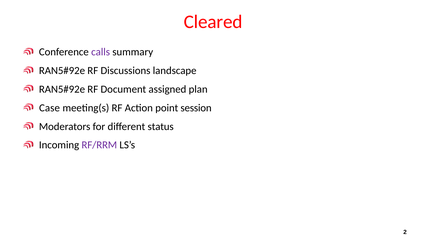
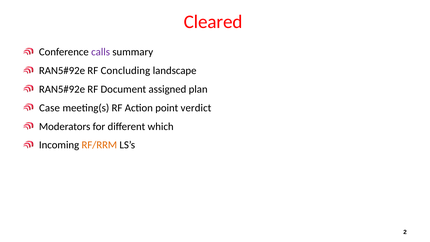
Discussions: Discussions -> Concluding (125, 71)
session: session -> verdict (196, 108)
status: status -> which (161, 126)
RF/RRM colour: purple -> orange (99, 145)
